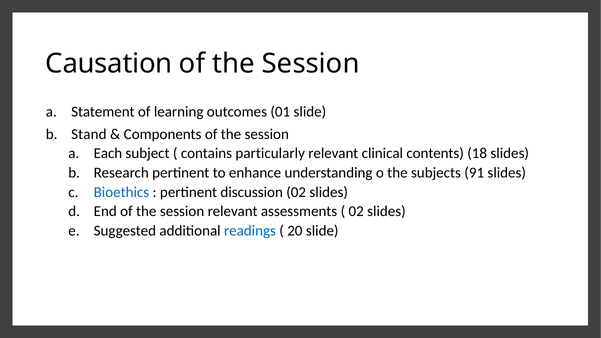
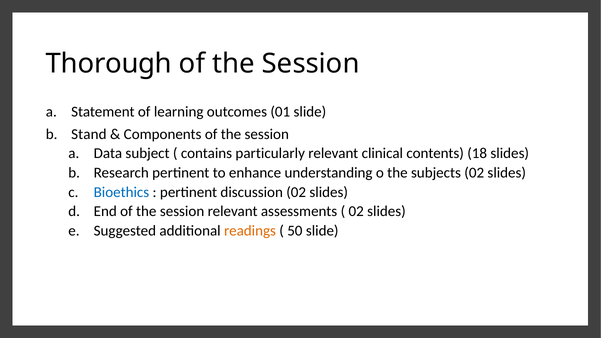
Causation: Causation -> Thorough (109, 64)
Each: Each -> Data (108, 154)
subjects 91: 91 -> 02 (474, 173)
readings colour: blue -> orange (250, 231)
20: 20 -> 50 (295, 231)
